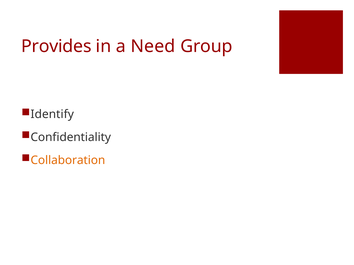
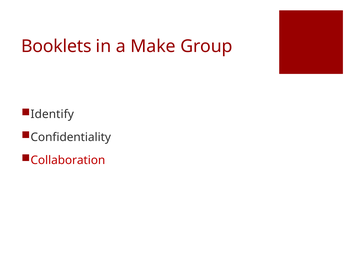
Provides: Provides -> Booklets (56, 46)
Need: Need -> Make (153, 46)
Collaboration colour: orange -> red (68, 161)
